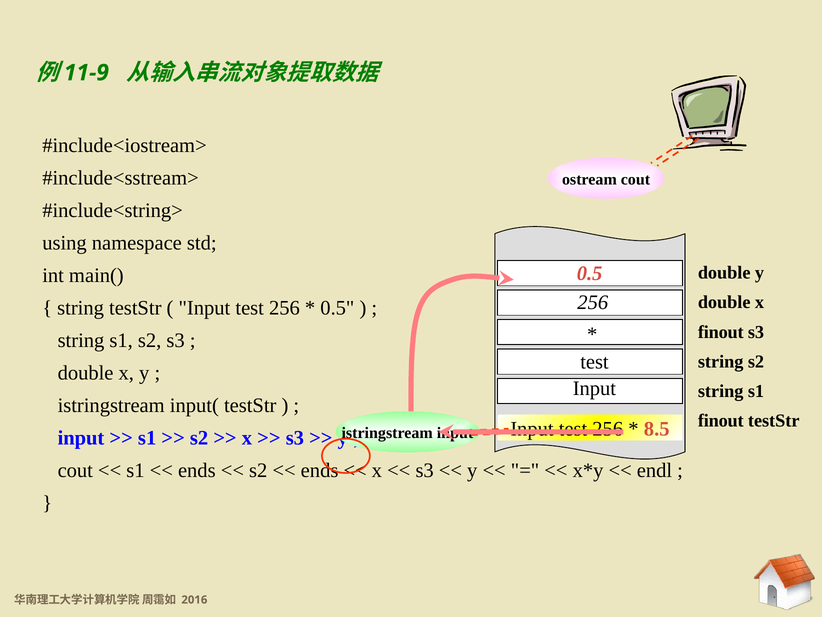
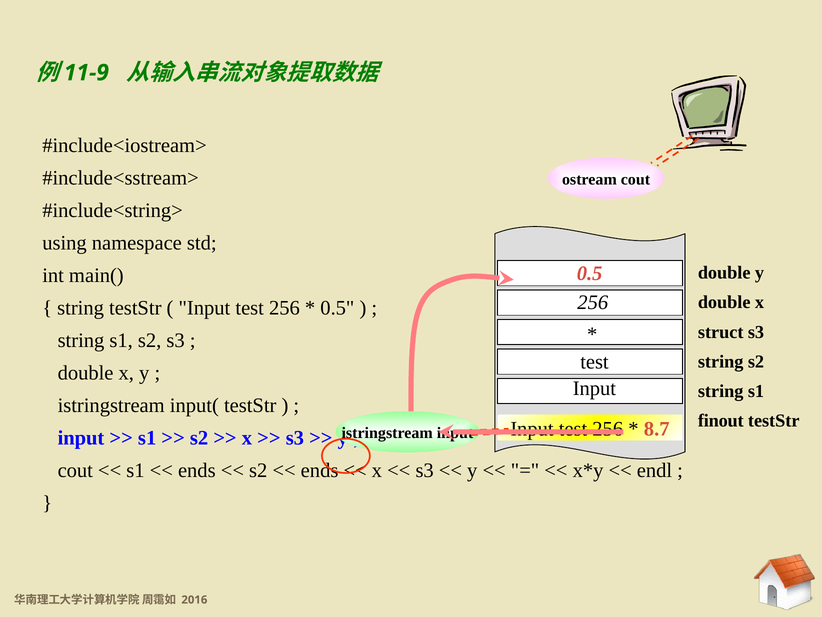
finout: finout -> struct (721, 332)
8.5: 8.5 -> 8.7 (657, 428)
